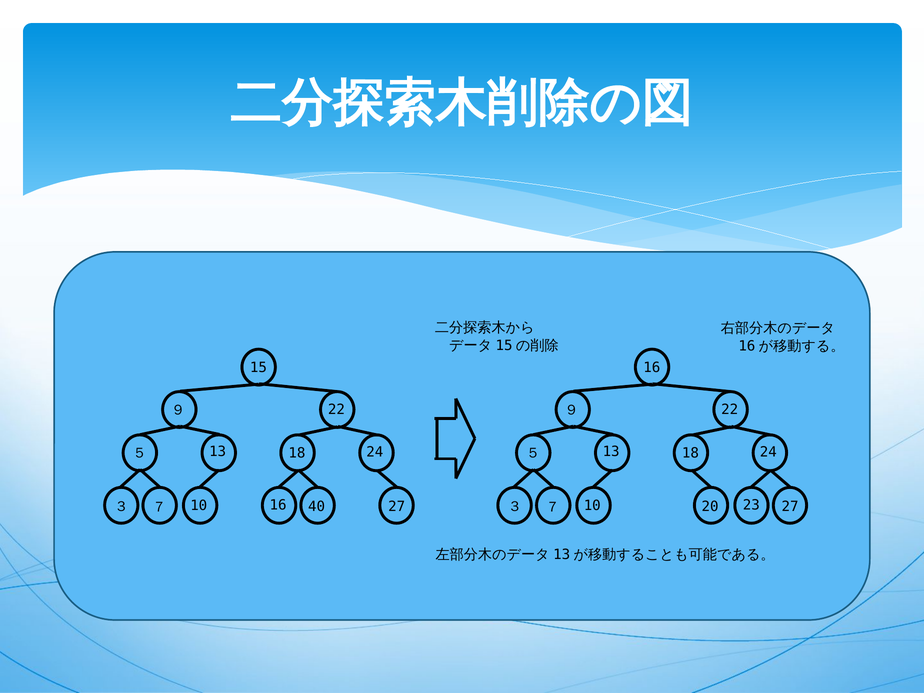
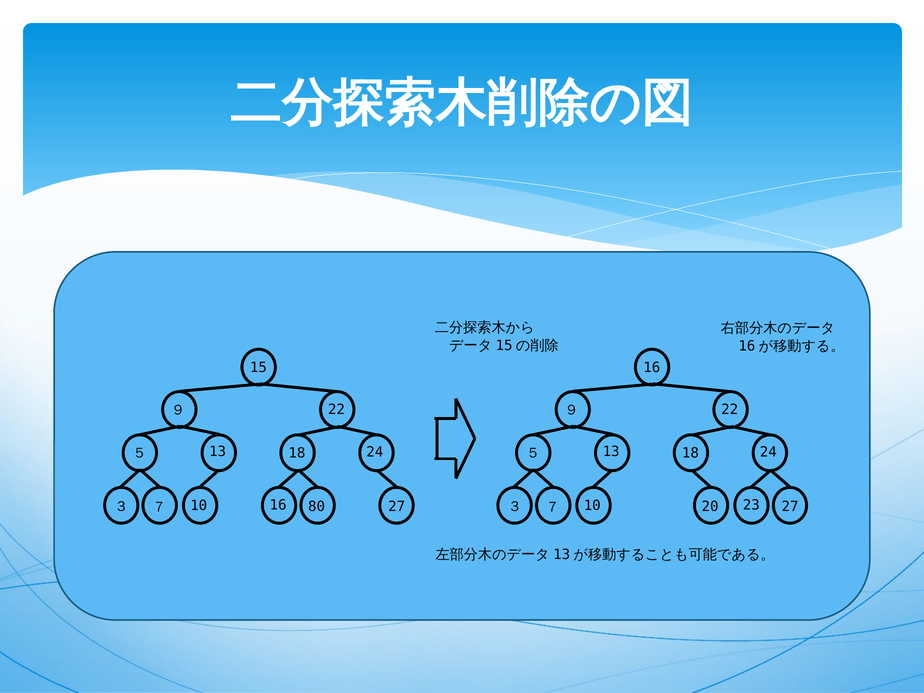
40: 40 -> 80 (317, 507)
